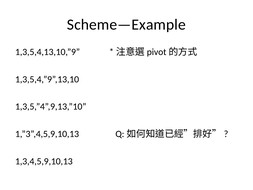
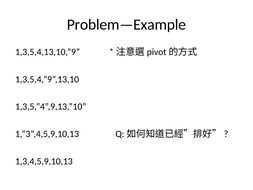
Scheme—Example: Scheme—Example -> Problem—Example (126, 24)
